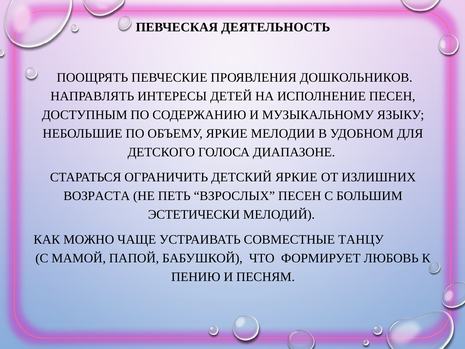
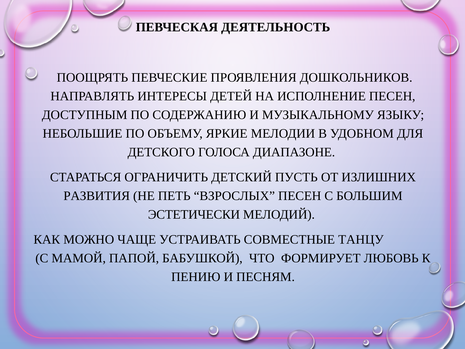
ДЕТСКИЙ ЯРКИЕ: ЯРКИЕ -> ПУСТЬ (296, 177)
ВОЗРАСТА: ВОЗРАСТА -> РАЗВИТИЯ (97, 196)
